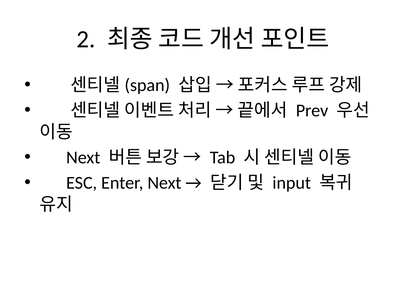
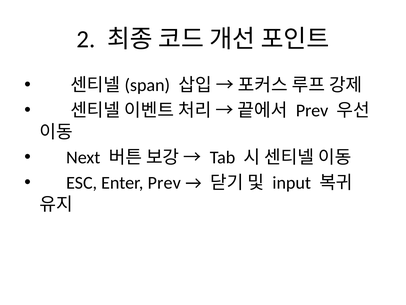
Enter Next: Next -> Prev (164, 183)
